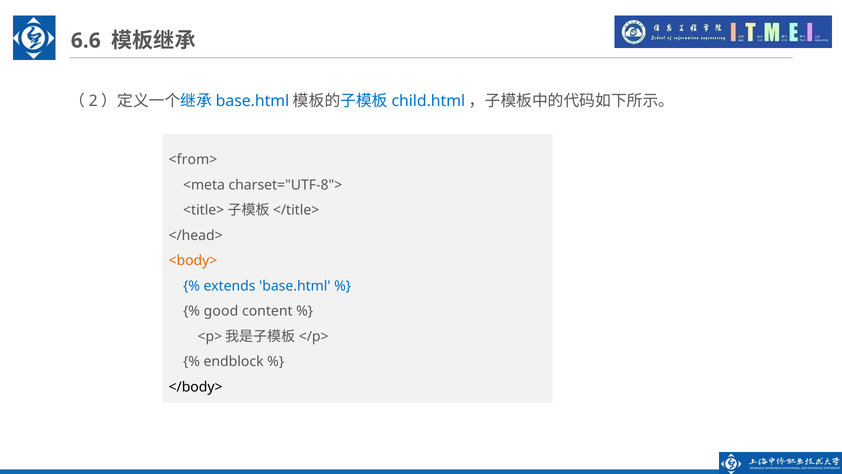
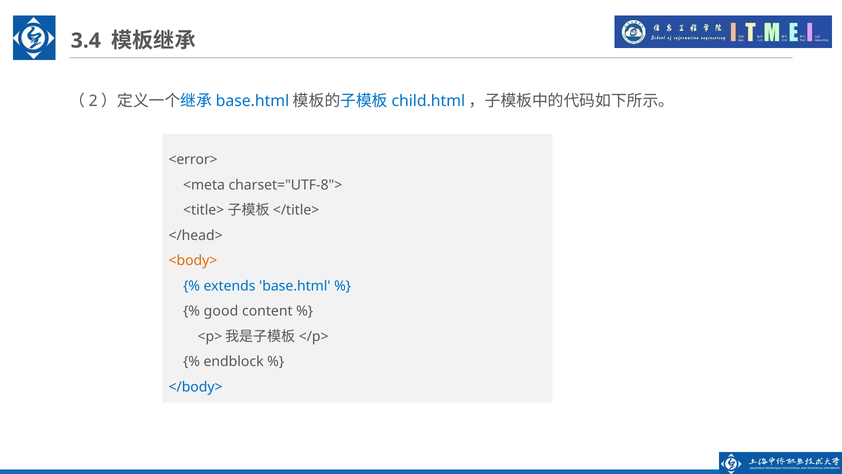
6.6: 6.6 -> 3.4 (86, 41)
<from>: <from> -> <error> (193, 160)
</body> colour: black -> blue (196, 387)
